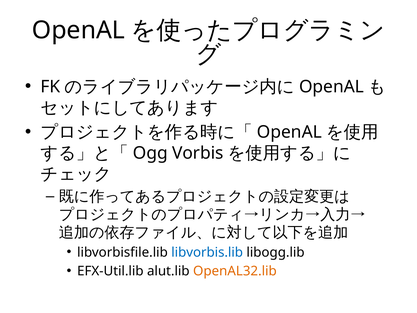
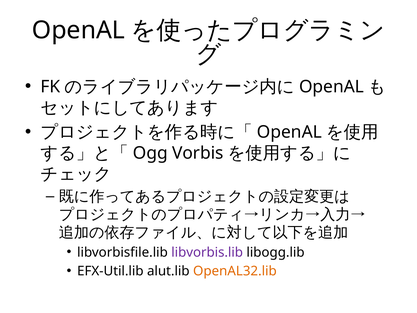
libvorbis.lib colour: blue -> purple (207, 252)
